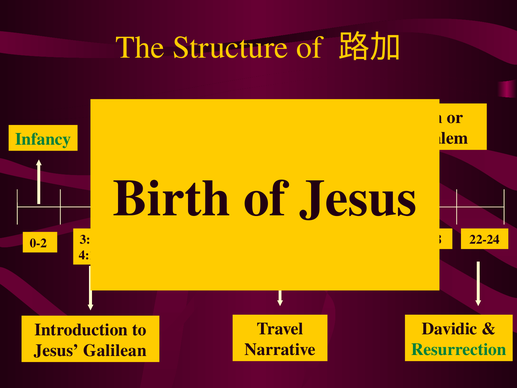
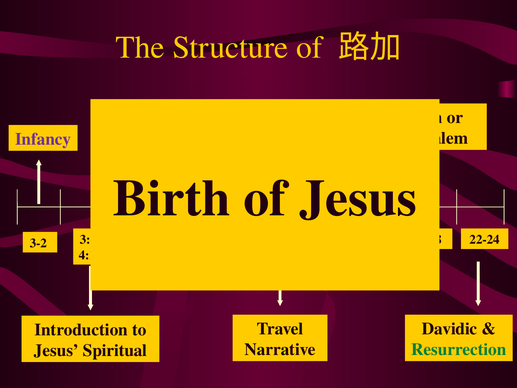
Infancy colour: green -> purple (43, 139)
0-2: 0-2 -> 3-2 (38, 243)
Galilean: Galilean -> Spiritual (115, 350)
